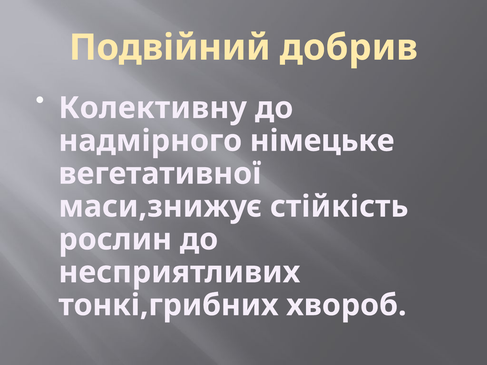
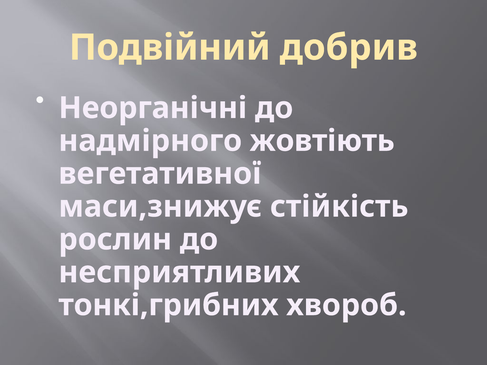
Колективну: Колективну -> Неорганічні (153, 108)
німецьке: німецьке -> жовтіють (322, 141)
